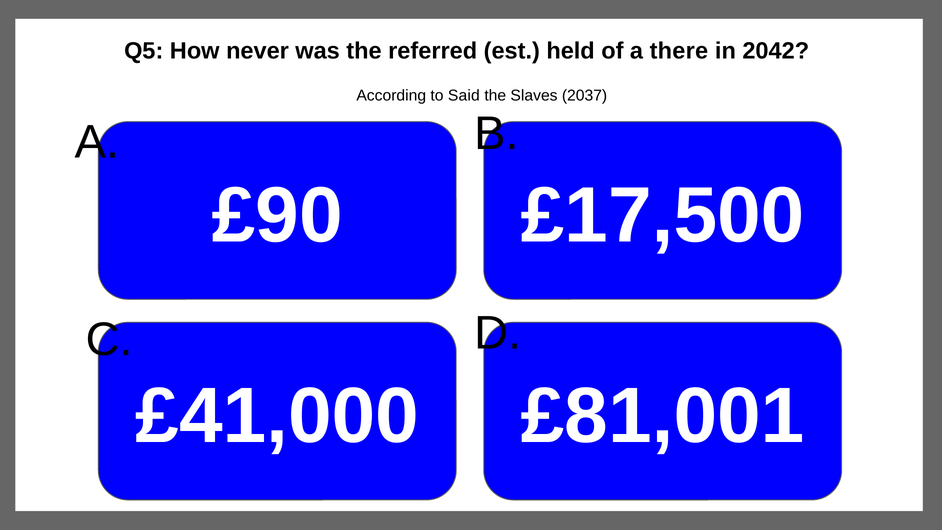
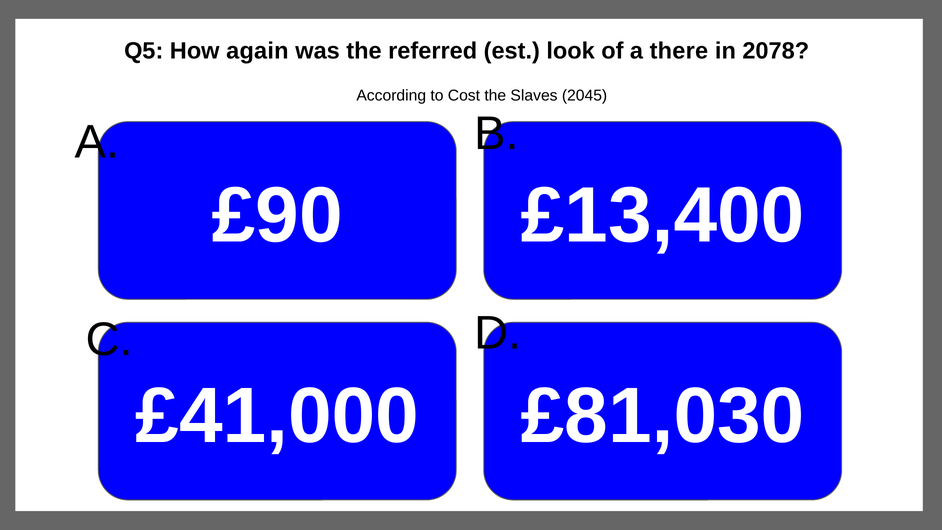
never: never -> again (257, 51)
held: held -> look (571, 51)
2042: 2042 -> 2078 (776, 51)
Said: Said -> Cost (464, 96)
2037: 2037 -> 2045 (585, 96)
£17,500: £17,500 -> £13,400 (663, 216)
£81,001: £81,001 -> £81,030 (663, 416)
